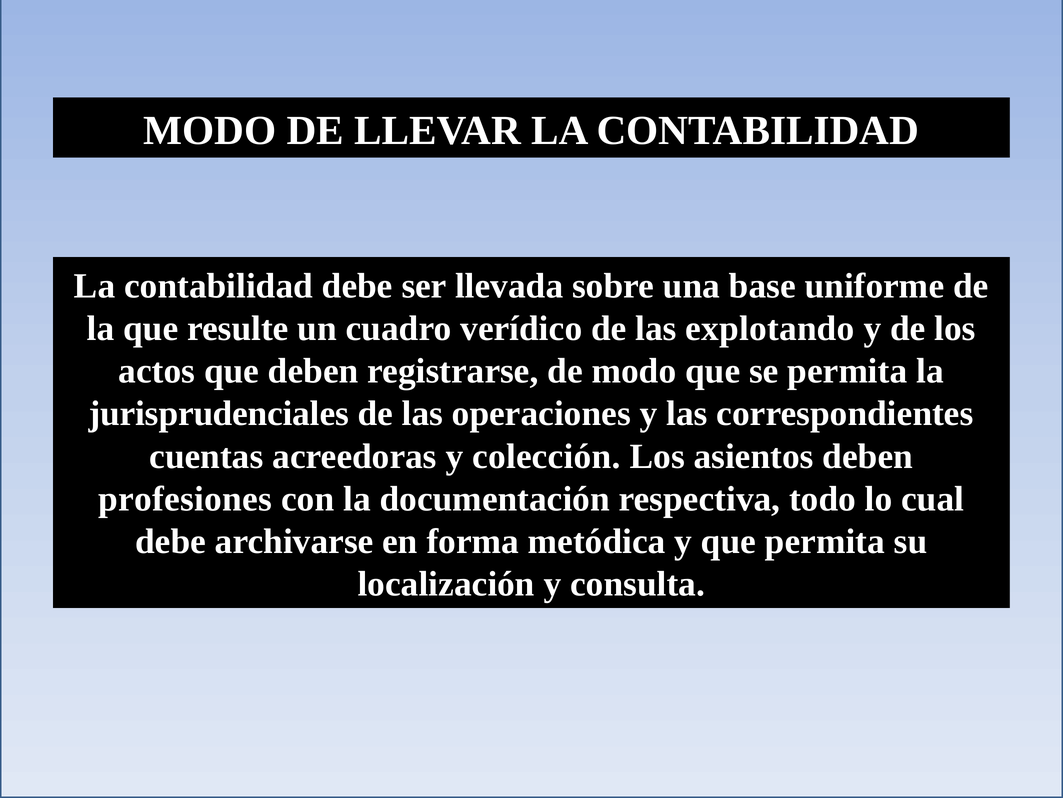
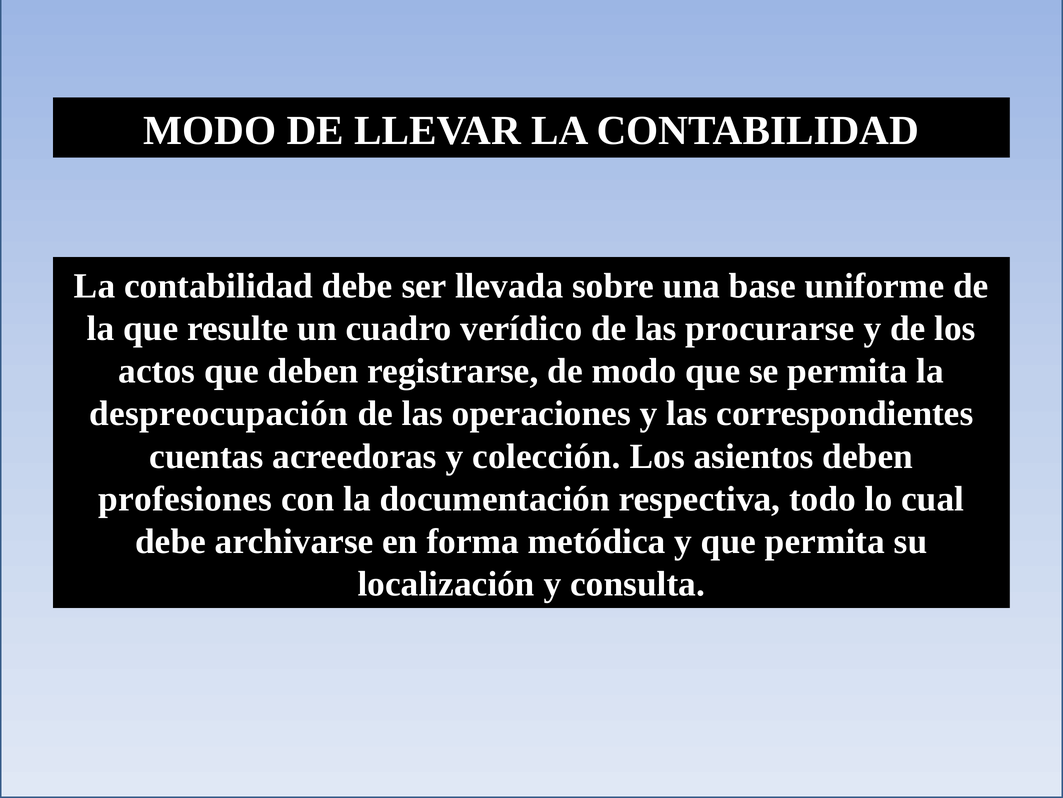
explotando: explotando -> procurarse (770, 328)
jurisprudenciales: jurisprudenciales -> despreocupación (219, 413)
